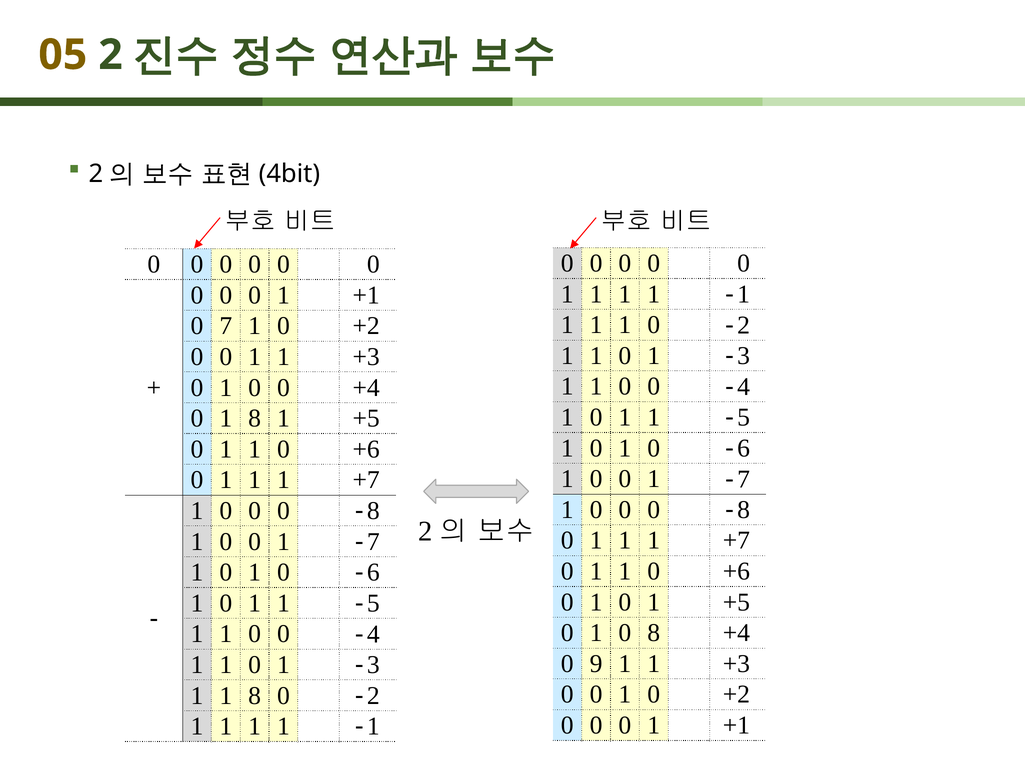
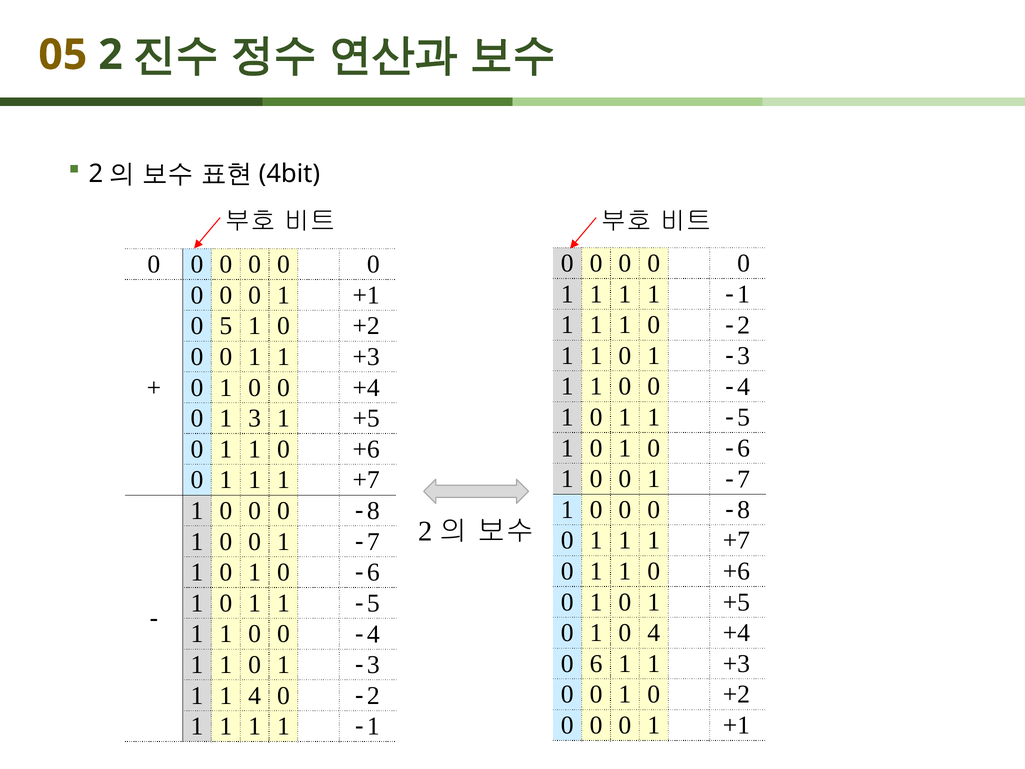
7: 7 -> 5 (226, 326)
0 1 8: 8 -> 3 (255, 418)
0 8: 8 -> 4 (654, 633)
9: 9 -> 6 (596, 664)
1 1 8: 8 -> 4 (255, 695)
